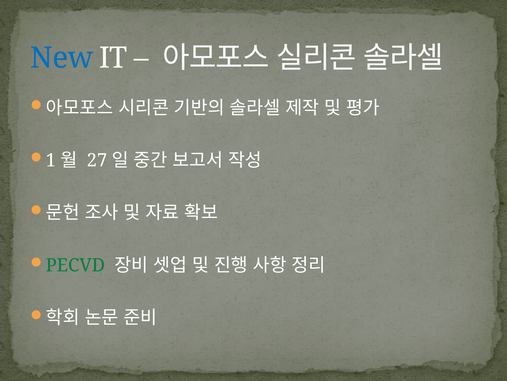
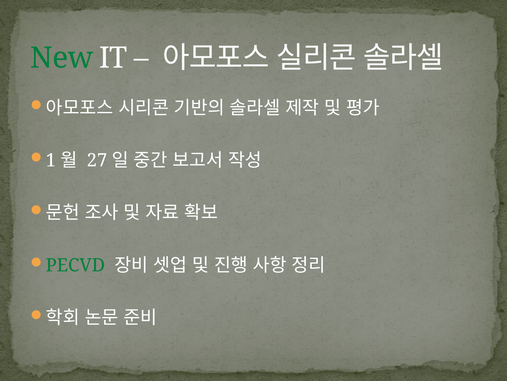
New colour: blue -> green (62, 58)
